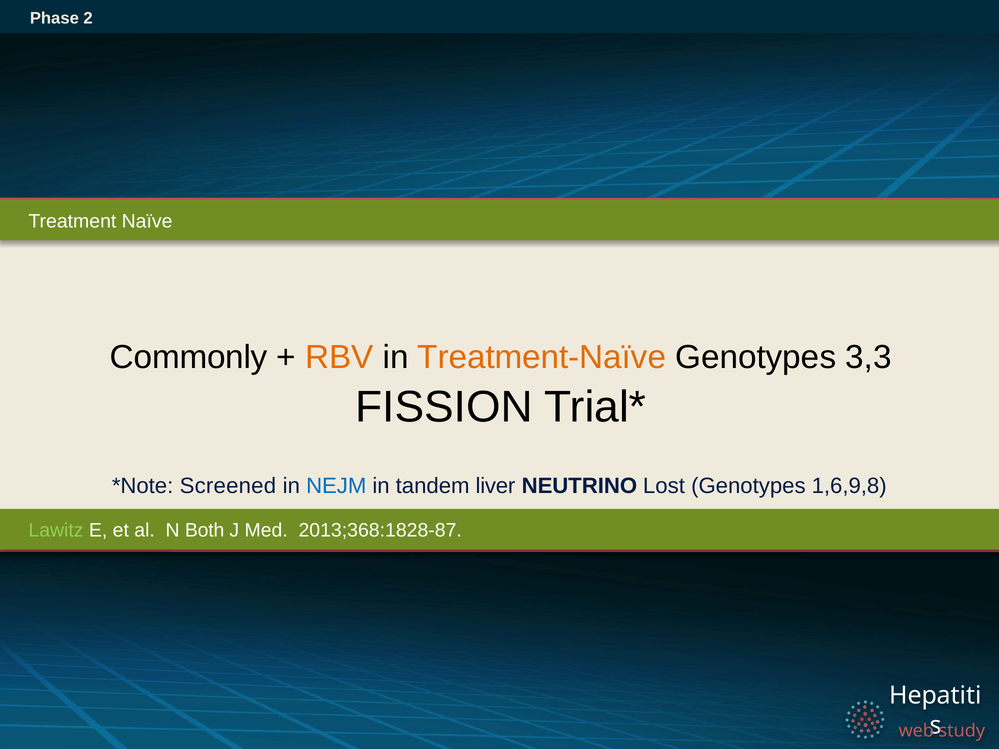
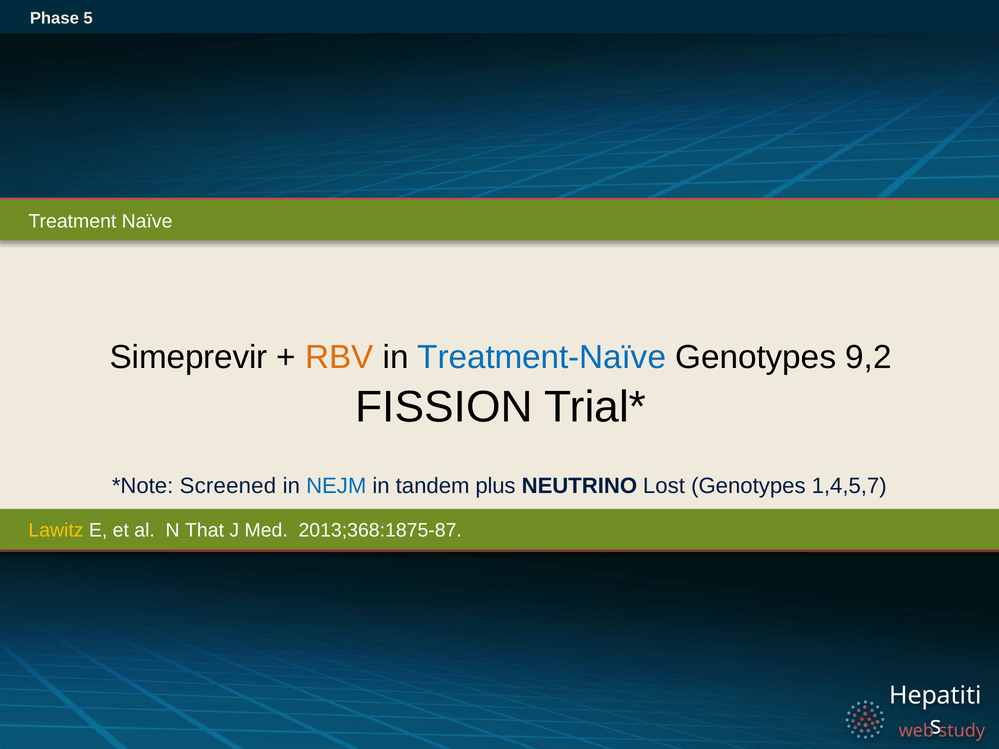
2: 2 -> 5 (88, 19)
Commonly: Commonly -> Simeprevir (189, 357)
Treatment-Naïve colour: orange -> blue (542, 357)
3,3: 3,3 -> 9,2 (869, 357)
liver: liver -> plus (495, 486)
1,6,9,8: 1,6,9,8 -> 1,4,5,7 (849, 486)
Lawitz colour: light green -> yellow (56, 531)
Both: Both -> That (205, 531)
2013;368:1828-87: 2013;368:1828-87 -> 2013;368:1875-87 (380, 531)
